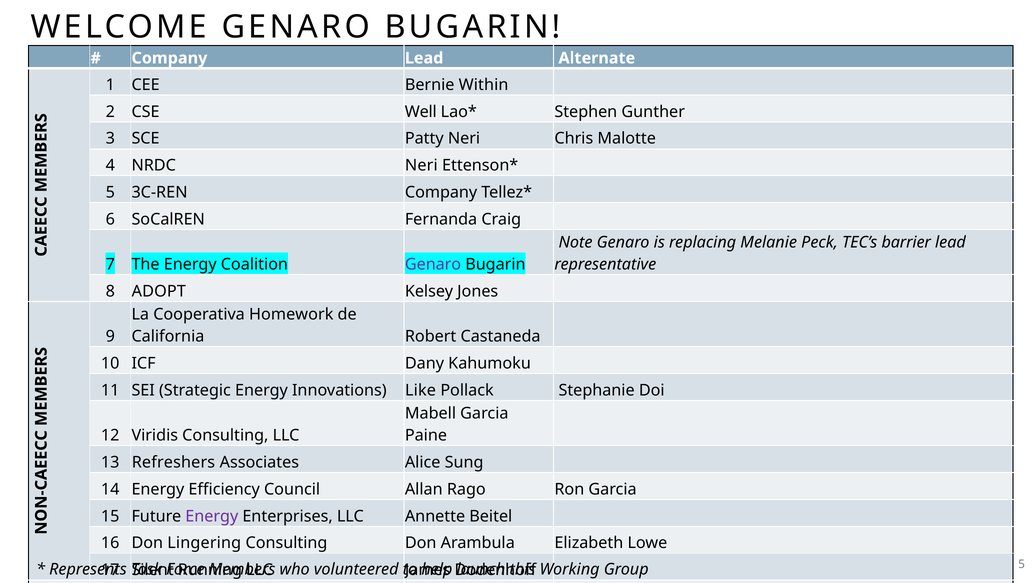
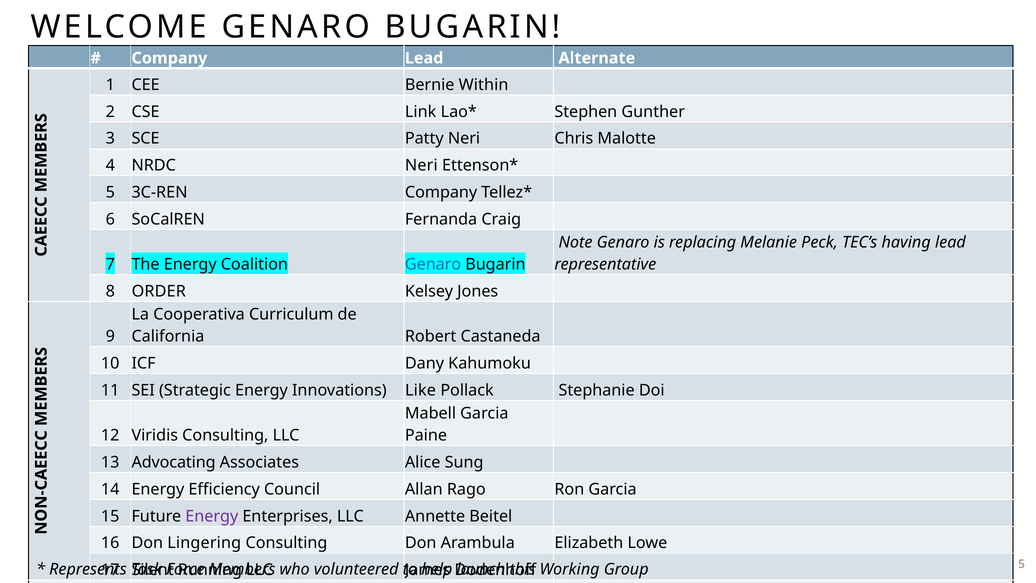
Well: Well -> Link (421, 112)
barrier: barrier -> having (906, 242)
Genaro colour: purple -> blue (433, 264)
ADOPT: ADOPT -> ORDER (159, 291)
Homework: Homework -> Curriculum (291, 314)
Refreshers: Refreshers -> Advocating (174, 462)
